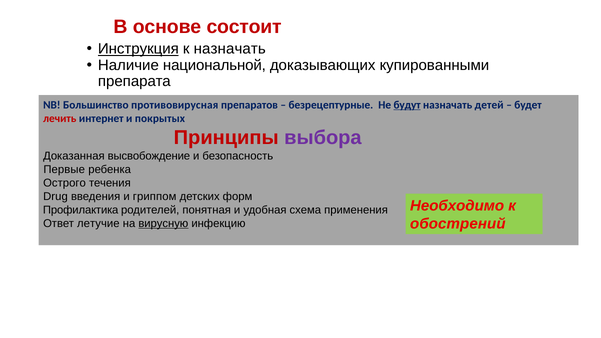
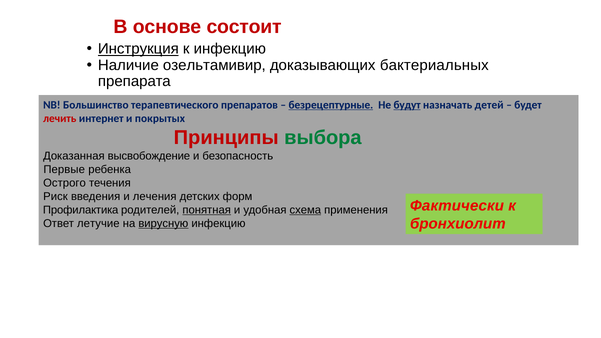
к назначать: назначать -> инфекцию (230, 49)
национальной: национальной -> озельтамивир (214, 65)
купированными: купированными -> бактериальных (434, 65)
противовирусная: противовирусная -> терапевтического (175, 105)
безрецептурные underline: none -> present (331, 105)
выбора colour: purple -> green (323, 138)
Drug: Drug -> Риск (55, 197)
гриппом: гриппом -> лечения (155, 197)
Необходимо: Необходимо -> Фактически (457, 206)
понятная underline: none -> present (207, 210)
схема underline: none -> present (305, 210)
обострений: обострений -> бронхиолит (458, 224)
